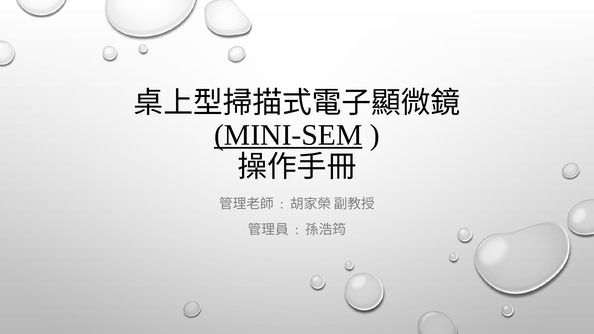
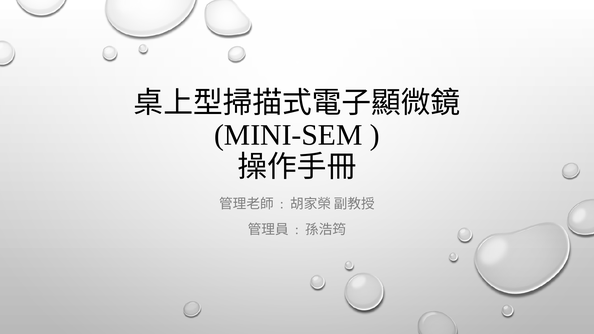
MINI-SEM underline: present -> none (288, 135)
